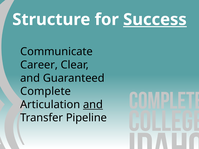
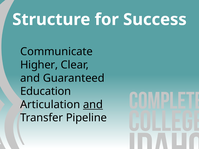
Success underline: present -> none (155, 20)
Career: Career -> Higher (39, 65)
Complete: Complete -> Education (46, 91)
